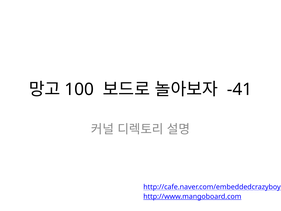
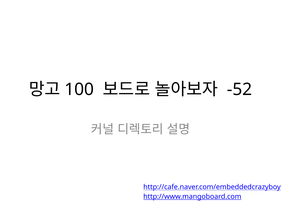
-41: -41 -> -52 (240, 89)
